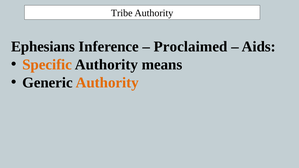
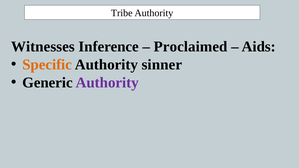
Ephesians: Ephesians -> Witnesses (43, 47)
means: means -> sinner (162, 65)
Authority colour: orange -> purple (107, 83)
